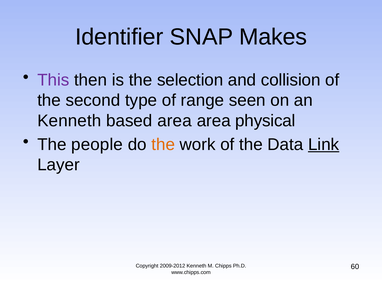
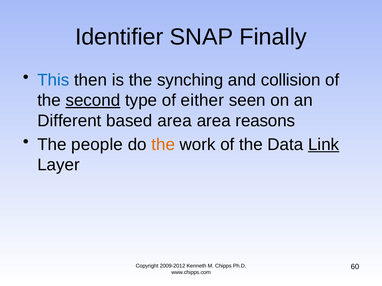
Makes: Makes -> Finally (273, 37)
This colour: purple -> blue (53, 80)
selection: selection -> synching (190, 80)
second underline: none -> present (93, 101)
range: range -> either (202, 101)
Kenneth: Kenneth -> Different (69, 121)
physical: physical -> reasons (265, 121)
